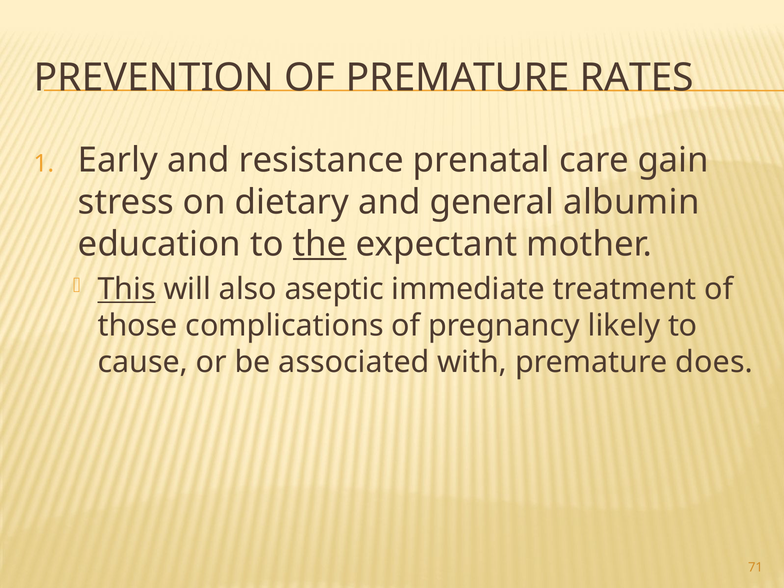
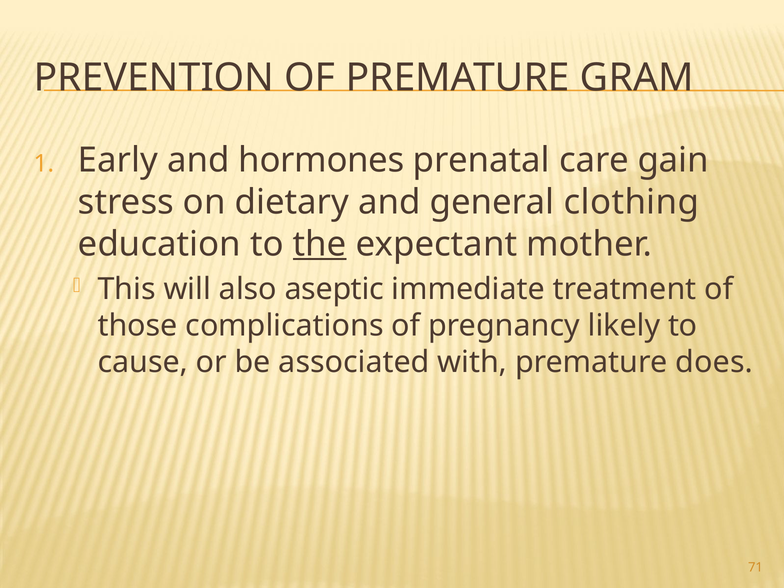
RATES: RATES -> GRAM (637, 78)
resistance: resistance -> hormones (321, 160)
albumin: albumin -> clothing (631, 202)
This underline: present -> none (127, 289)
